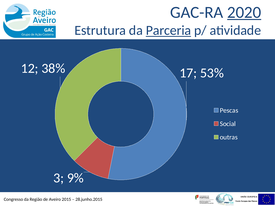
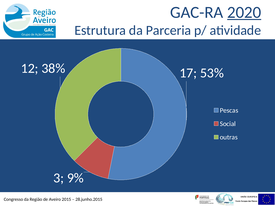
Parceria underline: present -> none (168, 30)
